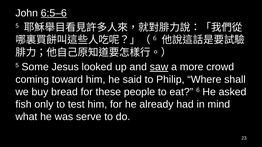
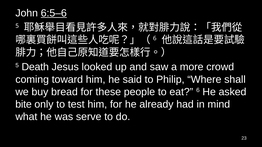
Some: Some -> Death (35, 67)
saw underline: present -> none (159, 67)
fish: fish -> bite (24, 105)
